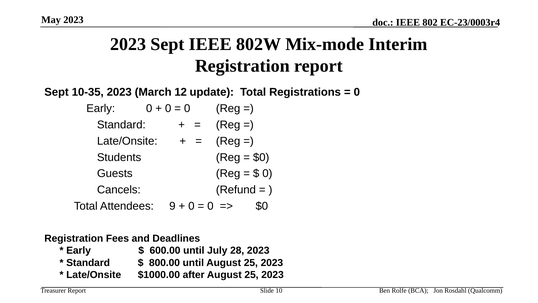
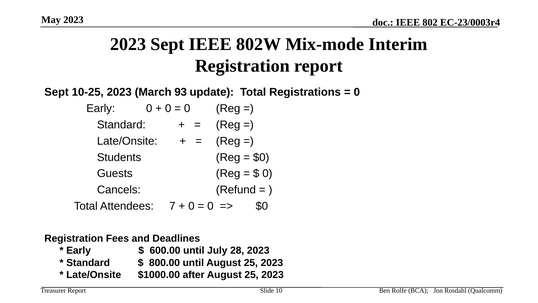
10-35: 10-35 -> 10-25 (88, 92)
12: 12 -> 93 (181, 92)
9: 9 -> 7 (172, 206)
